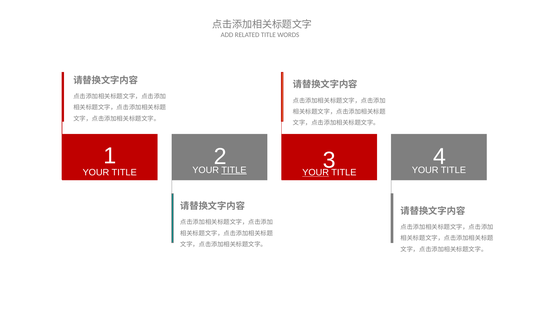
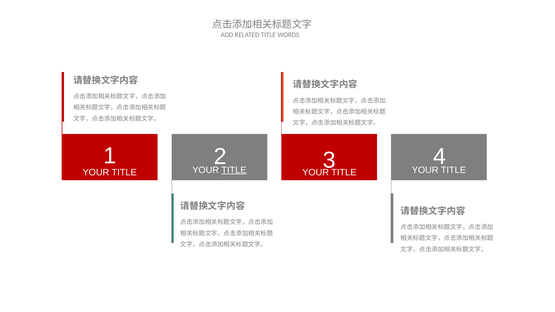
YOUR underline: present -> none (316, 173)
